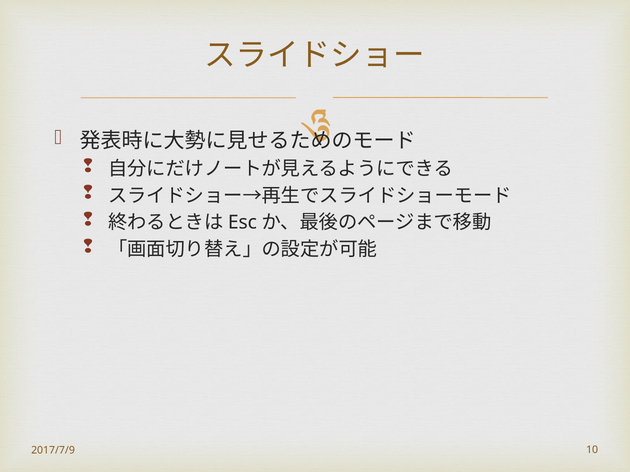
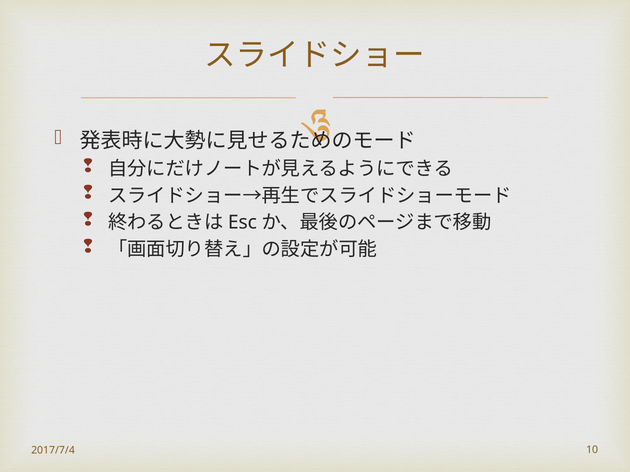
2017/7/9: 2017/7/9 -> 2017/7/4 (53, 451)
